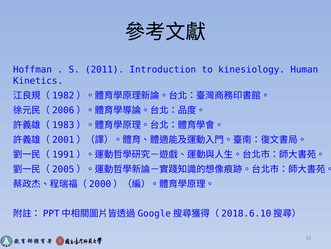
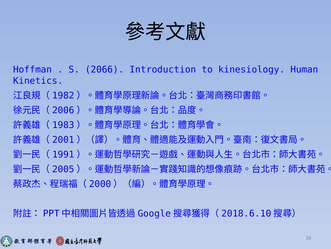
2011: 2011 -> 2066 (105, 69)
